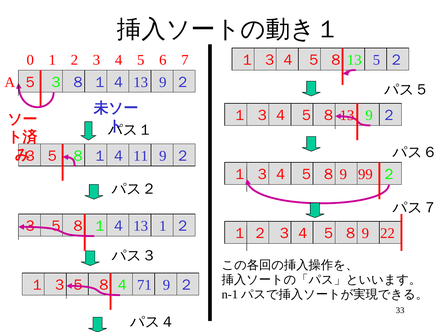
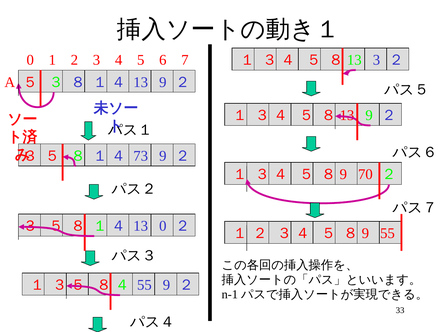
13 5: 5 -> 3 (376, 60)
11: 11 -> 73 (141, 156)
99: 99 -> 70 (365, 174)
13 1: 1 -> 0 (163, 226)
22: 22 -> 55 (387, 233)
71: 71 -> 55 (144, 285)
